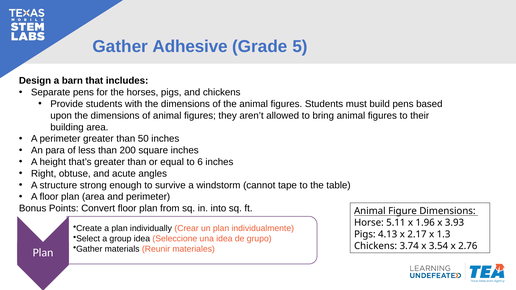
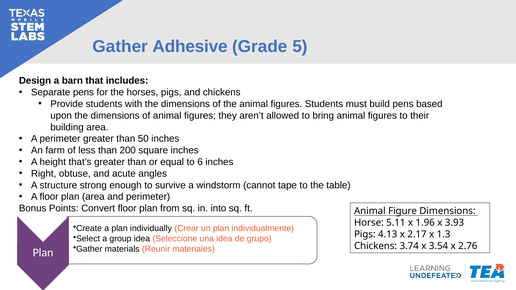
para: para -> farm (55, 150)
